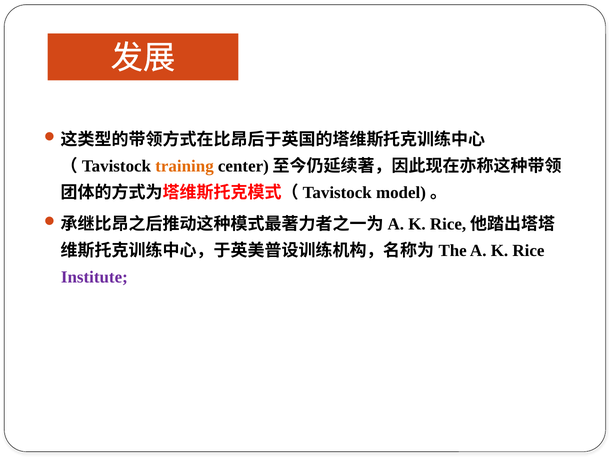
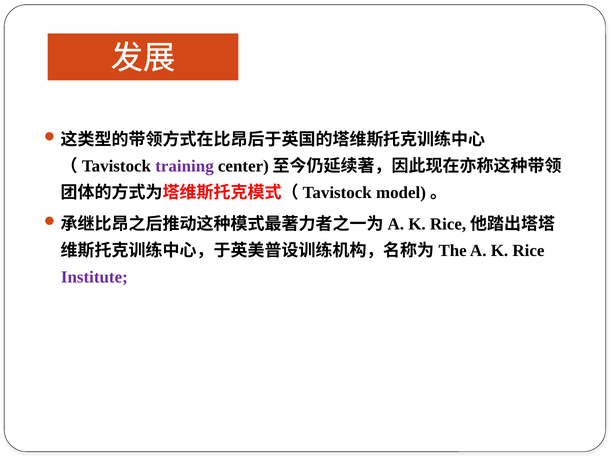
training colour: orange -> purple (185, 166)
